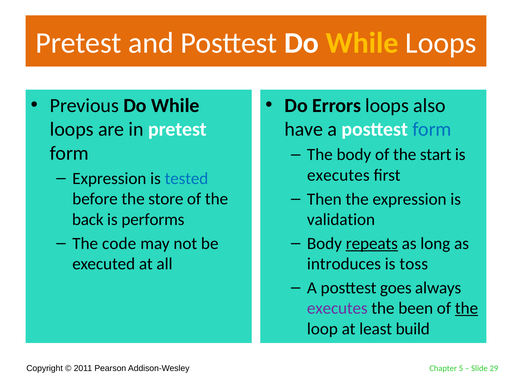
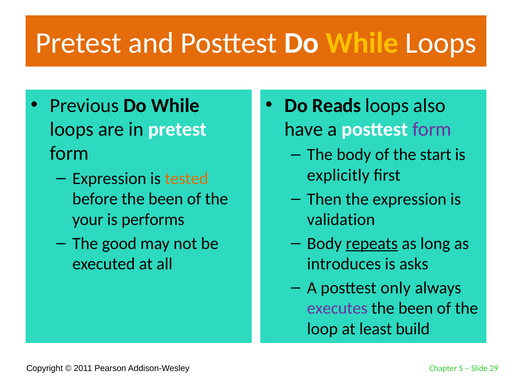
Errors: Errors -> Reads (337, 105)
form colour: blue -> purple (432, 129)
executes: executes -> explicitly (338, 175)
tested colour: blue -> orange (186, 179)
before the store: store -> been (166, 199)
back: back -> your (88, 220)
code: code -> good (119, 243)
toss: toss -> asks (414, 264)
goes: goes -> only (396, 288)
the underline: present -> none (466, 308)
